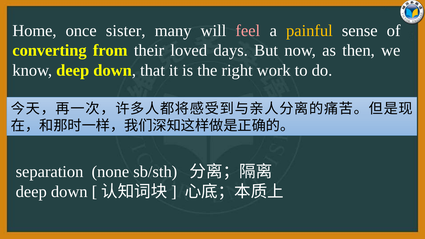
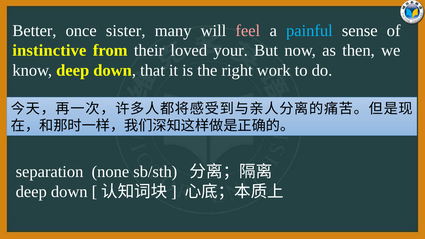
Home: Home -> Better (34, 31)
painful colour: yellow -> light blue (309, 31)
converting: converting -> instinctive (49, 50)
days: days -> your (231, 50)
